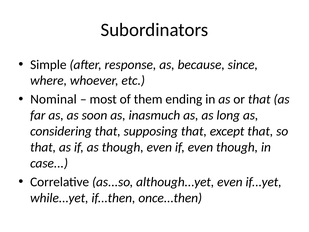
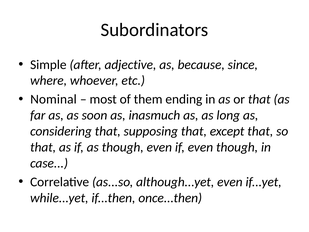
response: response -> adjective (130, 65)
